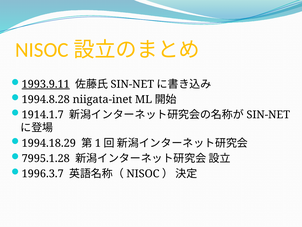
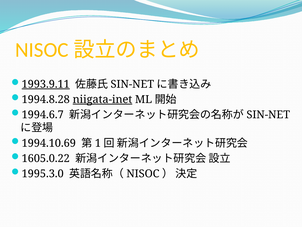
niigata-inet underline: none -> present (102, 99)
1914.1.7: 1914.1.7 -> 1994.6.7 (43, 115)
1994.18.29: 1994.18.29 -> 1994.10.69 (49, 143)
7995.1.28: 7995.1.28 -> 1605.0.22 (46, 158)
1996.3.7: 1996.3.7 -> 1995.3.0 (43, 173)
